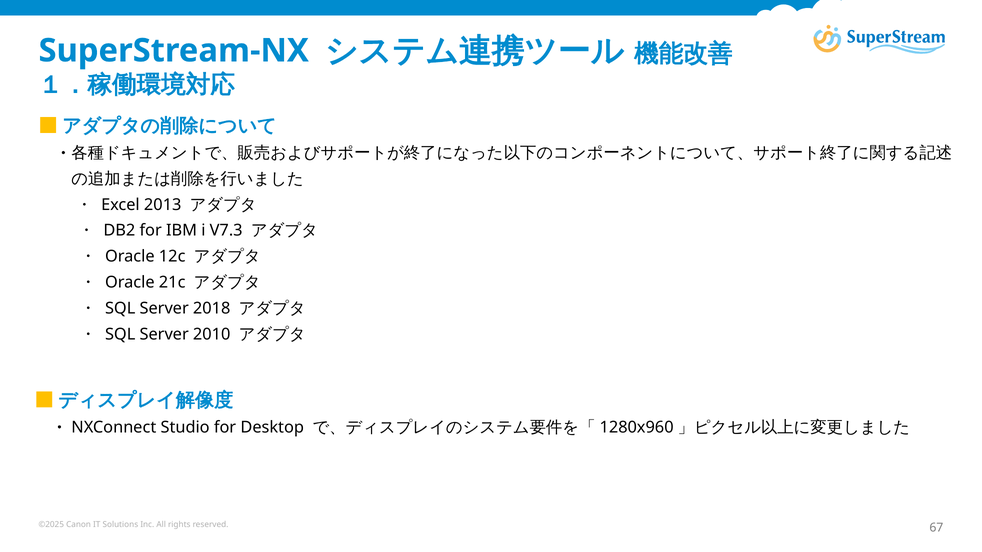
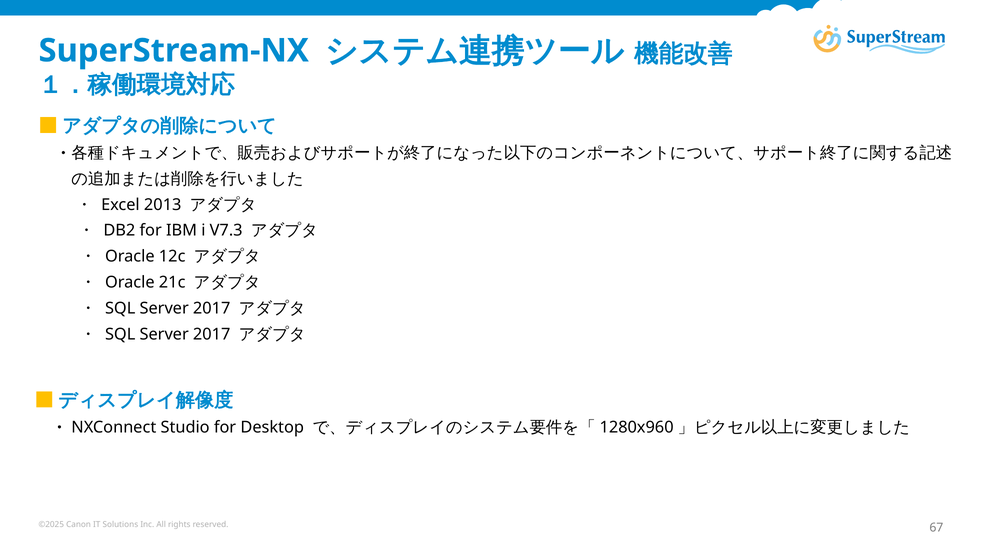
2018: 2018 -> 2017 (212, 308)
2010: 2010 -> 2017 (212, 334)
